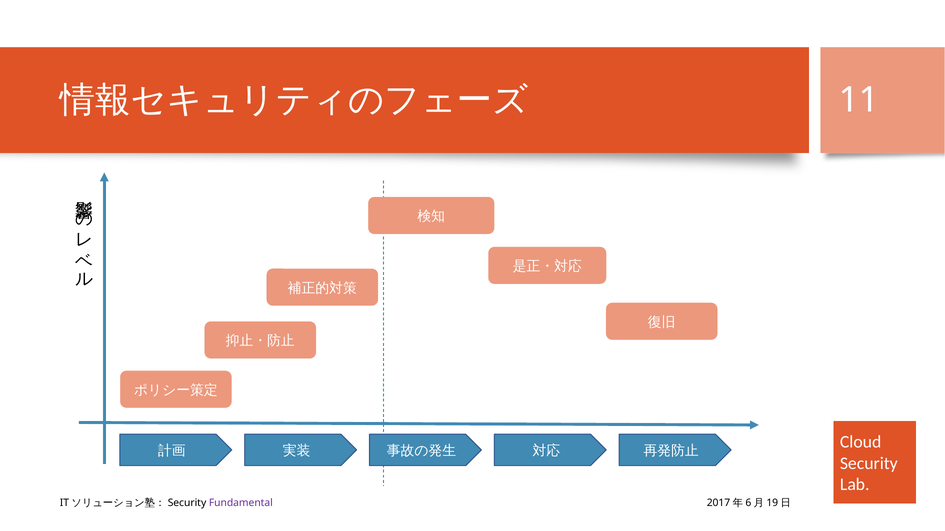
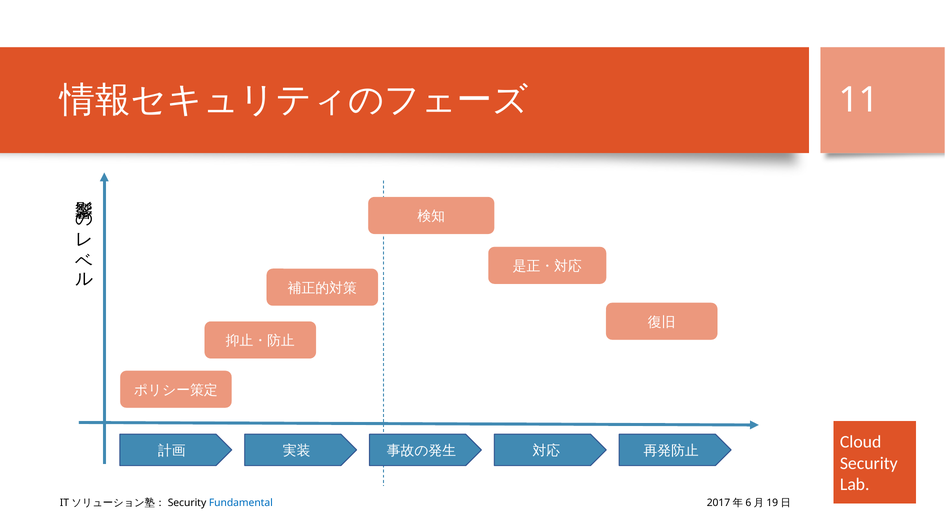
Fundamental colour: purple -> blue (241, 503)
